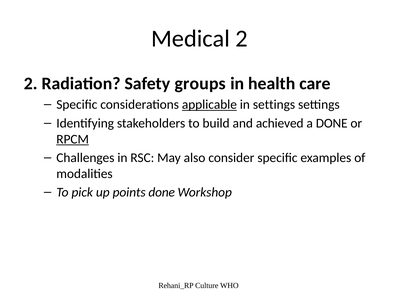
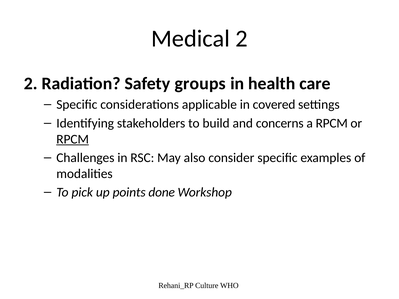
applicable underline: present -> none (209, 105)
in settings: settings -> covered (274, 105)
achieved: achieved -> concerns (280, 123)
a DONE: DONE -> RPCM (332, 123)
